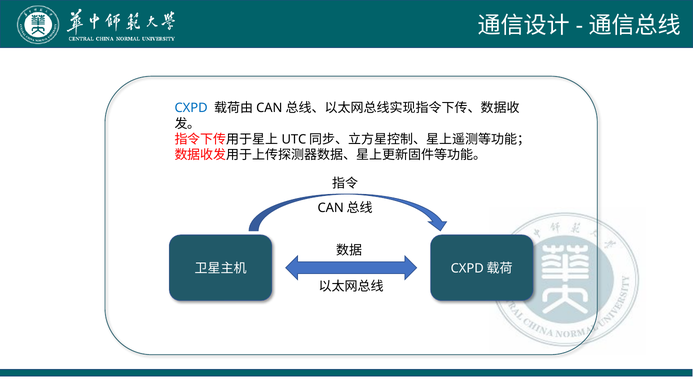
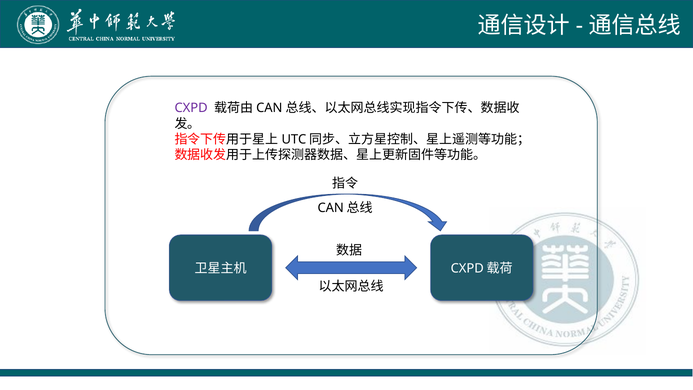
CXPD colour: blue -> purple (191, 108)
